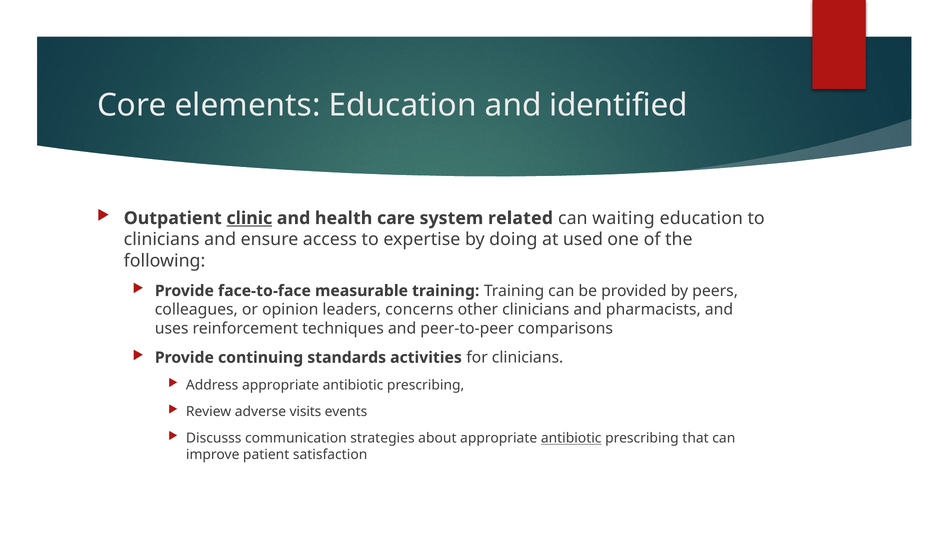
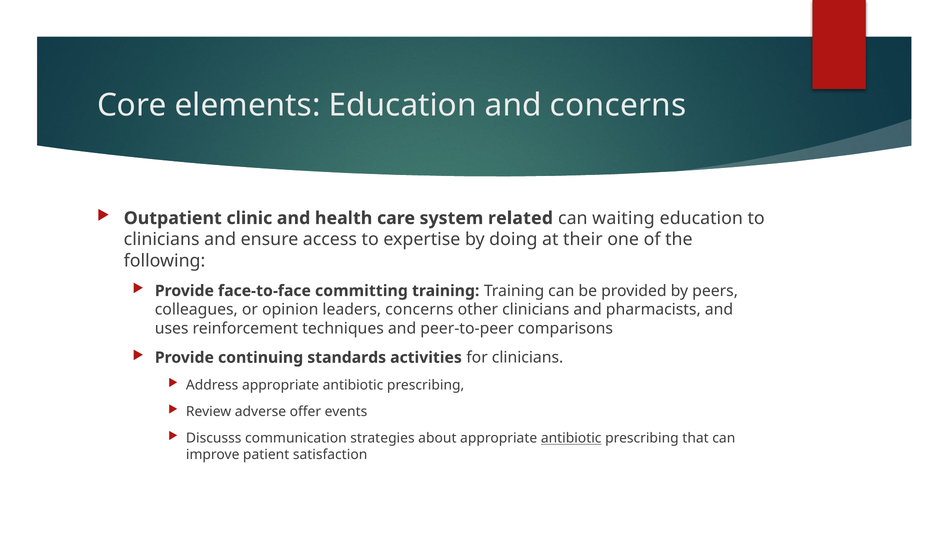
and identified: identified -> concerns (618, 106)
clinic underline: present -> none (249, 218)
used: used -> their (583, 239)
measurable: measurable -> committing (361, 291)
visits: visits -> offer (305, 412)
